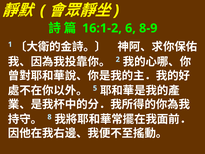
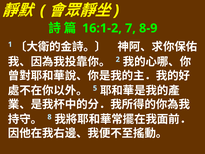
6: 6 -> 7 (130, 28)
